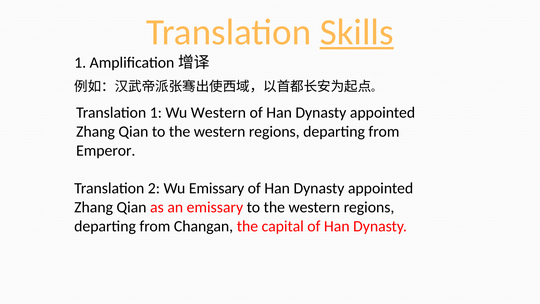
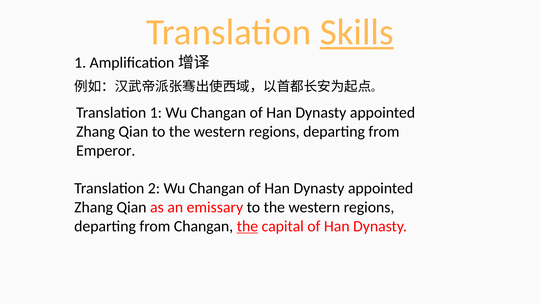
1 Wu Western: Western -> Changan (218, 113)
2 Wu Emissary: Emissary -> Changan (217, 188)
the underline: none -> present (247, 226)
